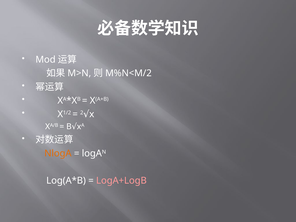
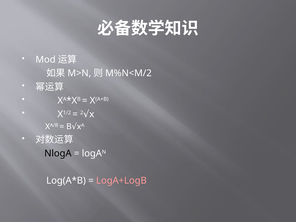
NlogA colour: orange -> black (58, 153)
